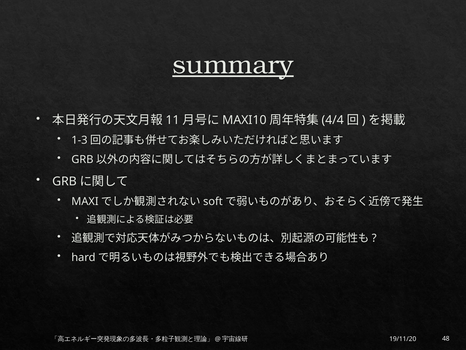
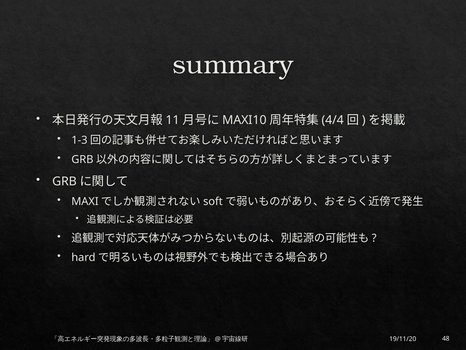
summary underline: present -> none (233, 65)
